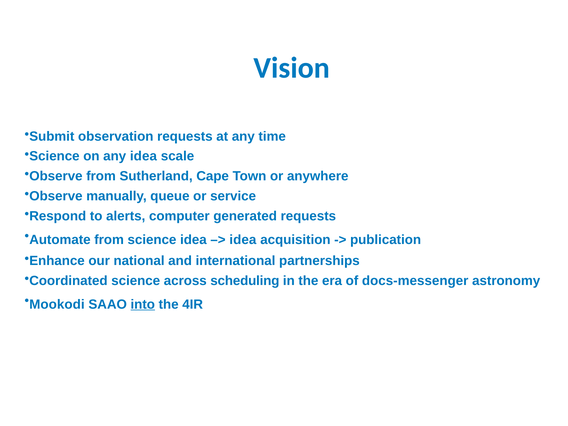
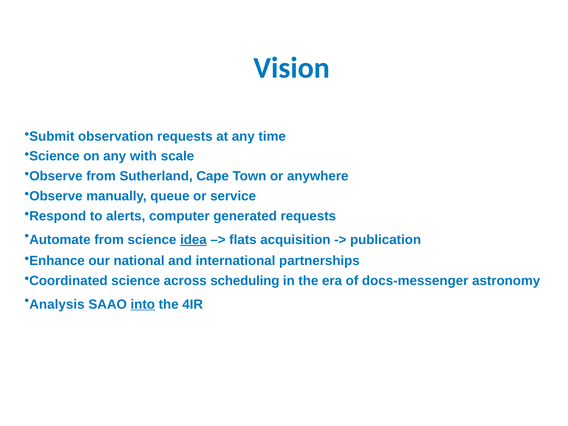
any idea: idea -> with (143, 156)
idea underline: none -> present (193, 240)
idea: idea -> flats (243, 240)
Mookodi: Mookodi -> Analysis (57, 304)
